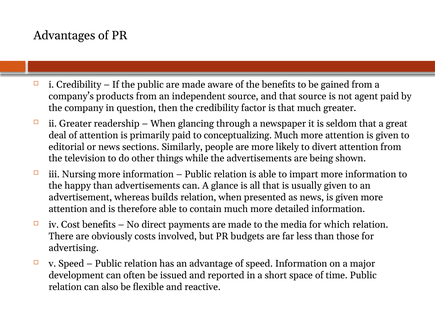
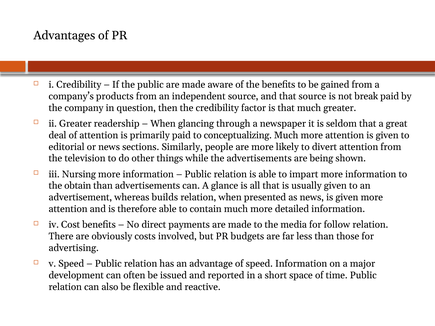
agent: agent -> break (366, 96)
happy: happy -> obtain (78, 186)
which: which -> follow (337, 225)
